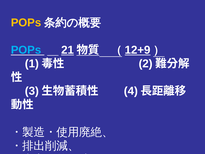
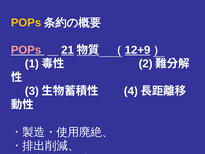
POPs colour: light blue -> pink (26, 50)
